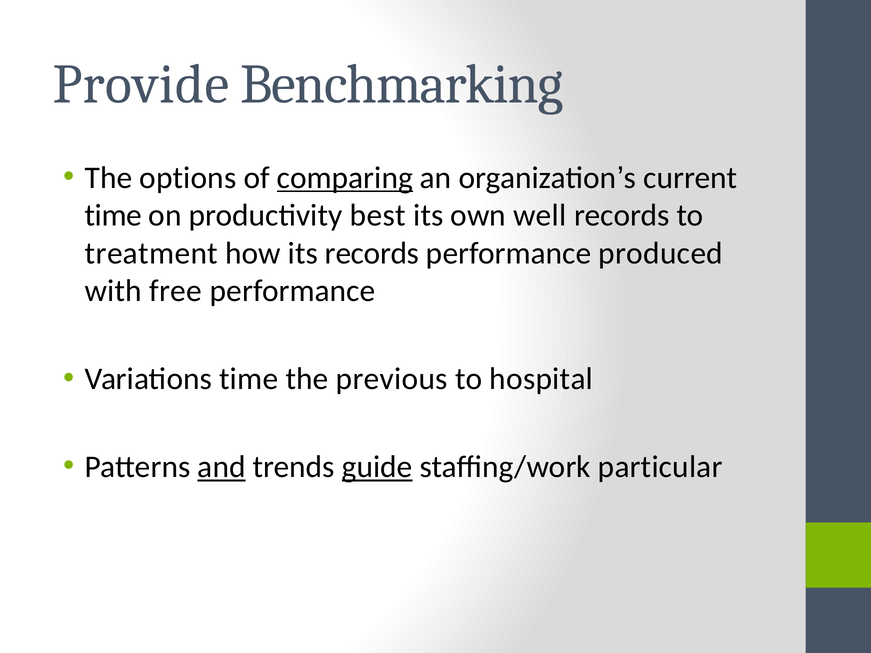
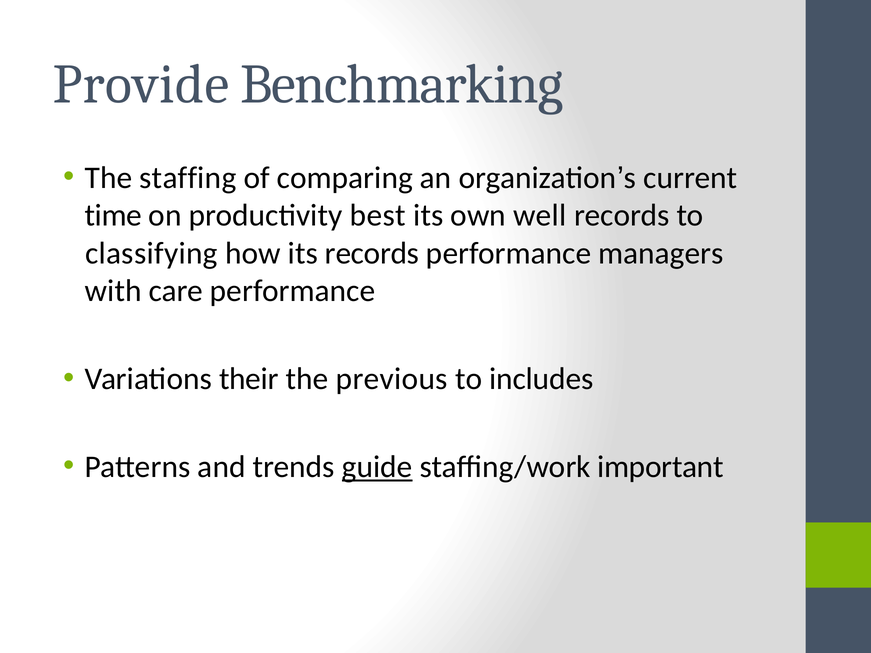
options: options -> staffing (188, 178)
comparing underline: present -> none (345, 178)
treatment: treatment -> classifying (151, 253)
produced: produced -> managers (661, 253)
free: free -> care (176, 291)
Variations time: time -> their (249, 379)
hospital: hospital -> includes (541, 379)
and underline: present -> none (222, 467)
particular: particular -> important (661, 467)
